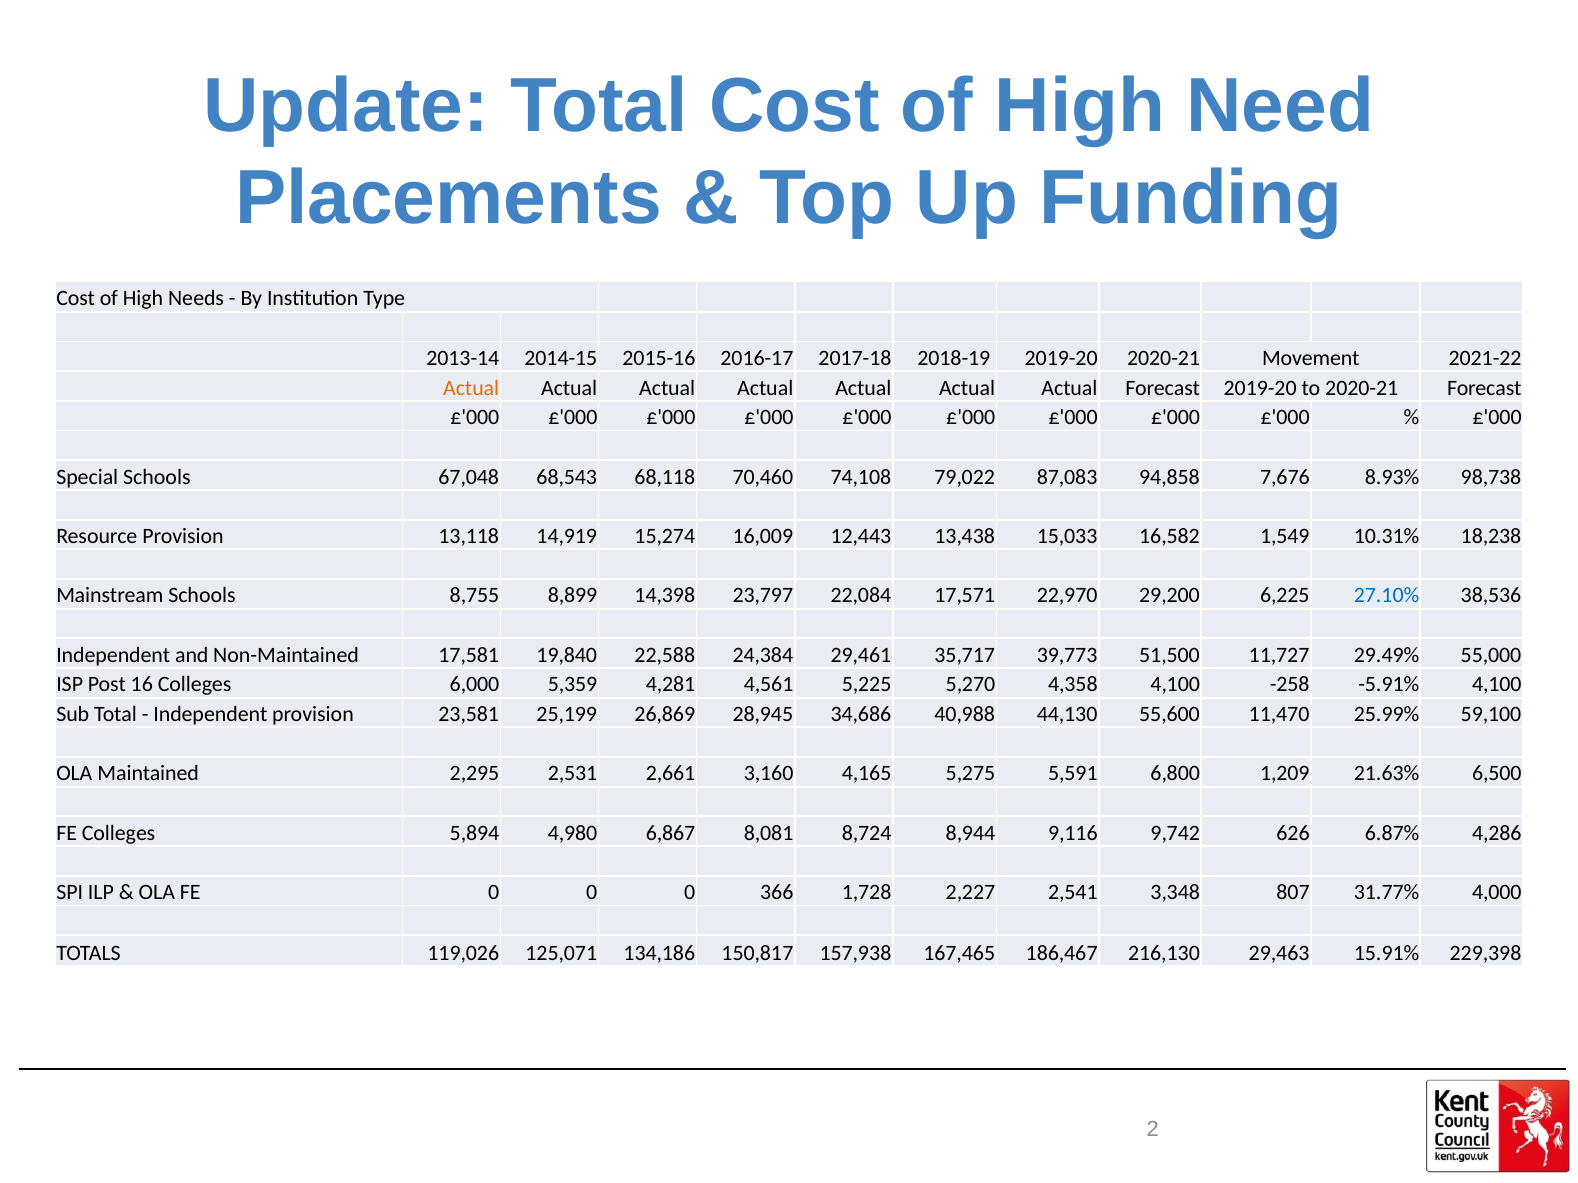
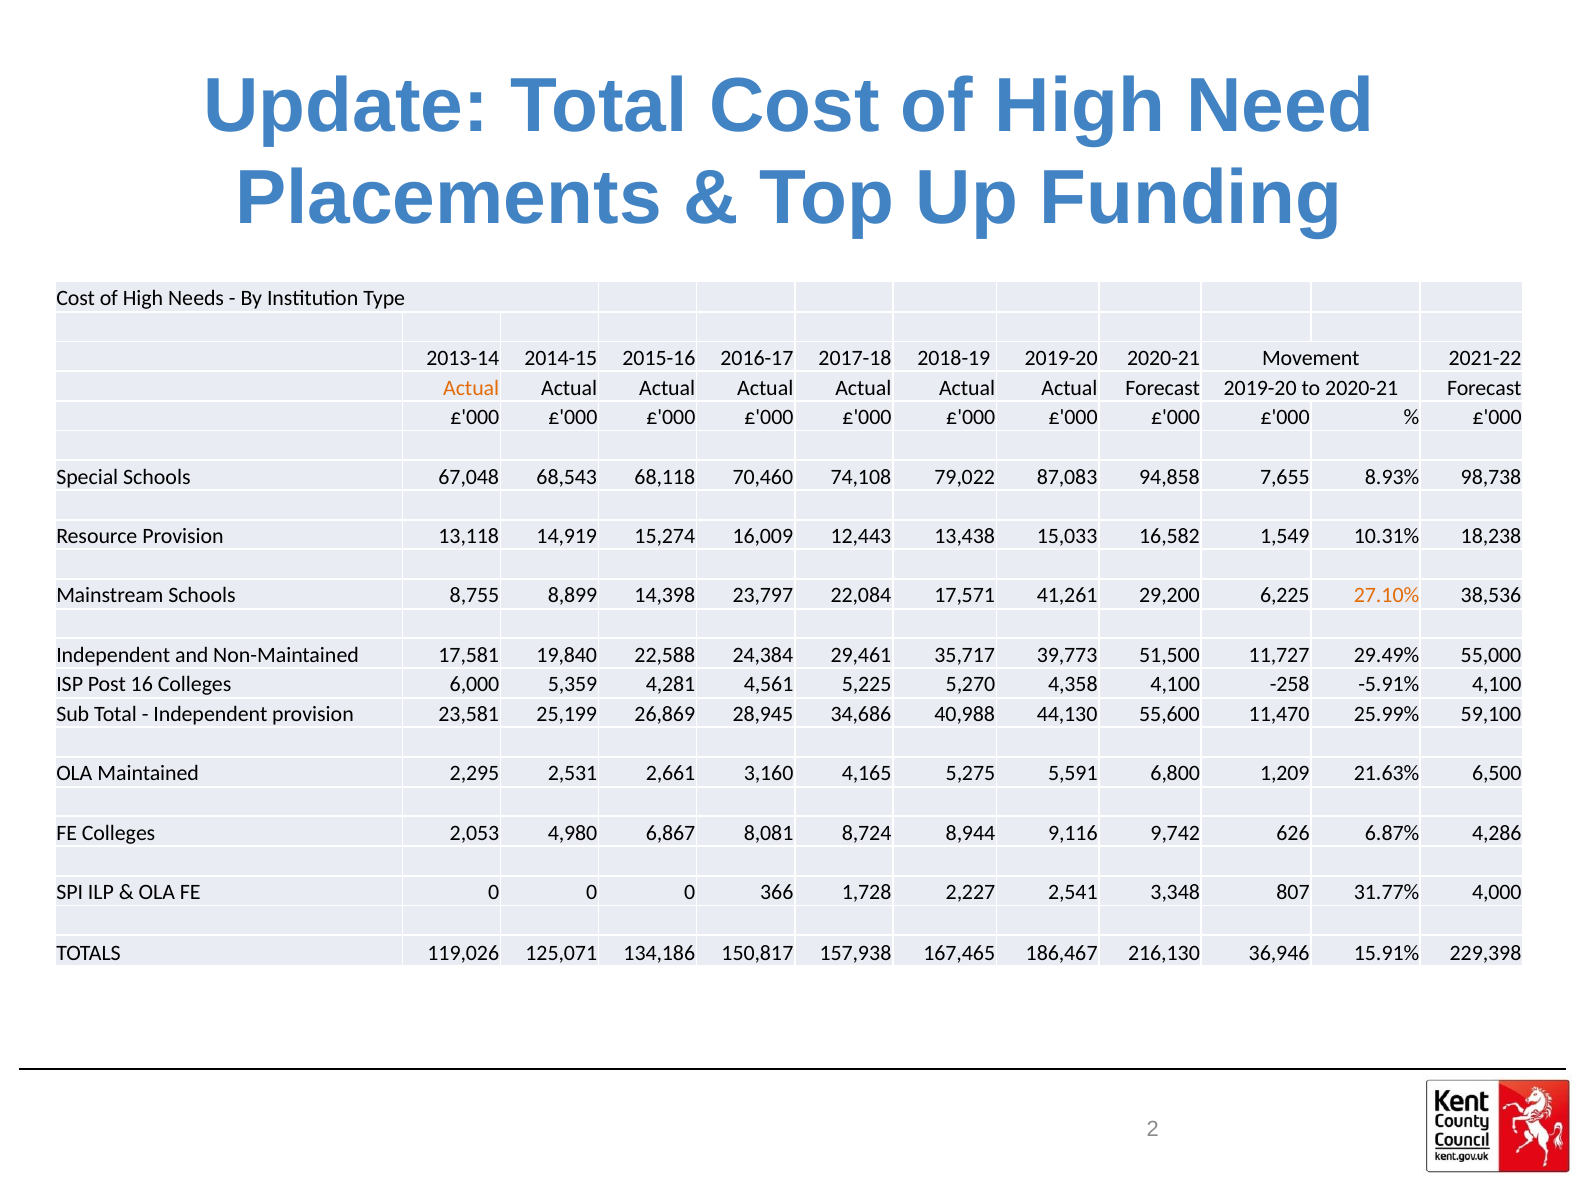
7,676: 7,676 -> 7,655 (1285, 477)
22,970: 22,970 -> 41,261 (1067, 596)
27.10% colour: blue -> orange (1387, 596)
5,894: 5,894 -> 2,053 (475, 833)
29,463: 29,463 -> 36,946 (1279, 953)
